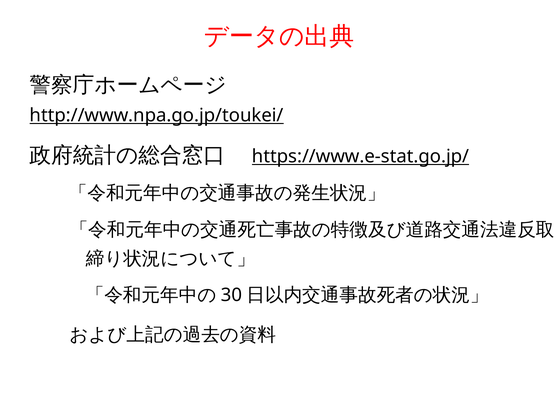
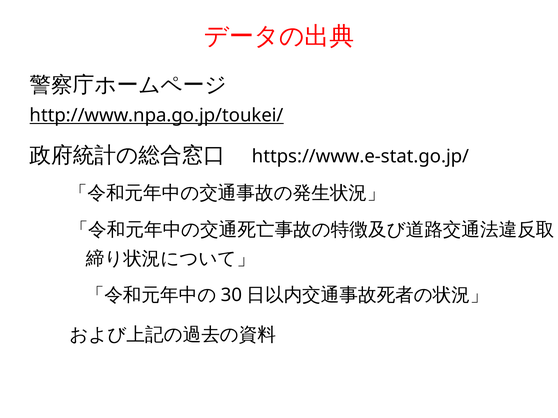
https://www.e-stat.go.jp/ underline: present -> none (361, 157)
